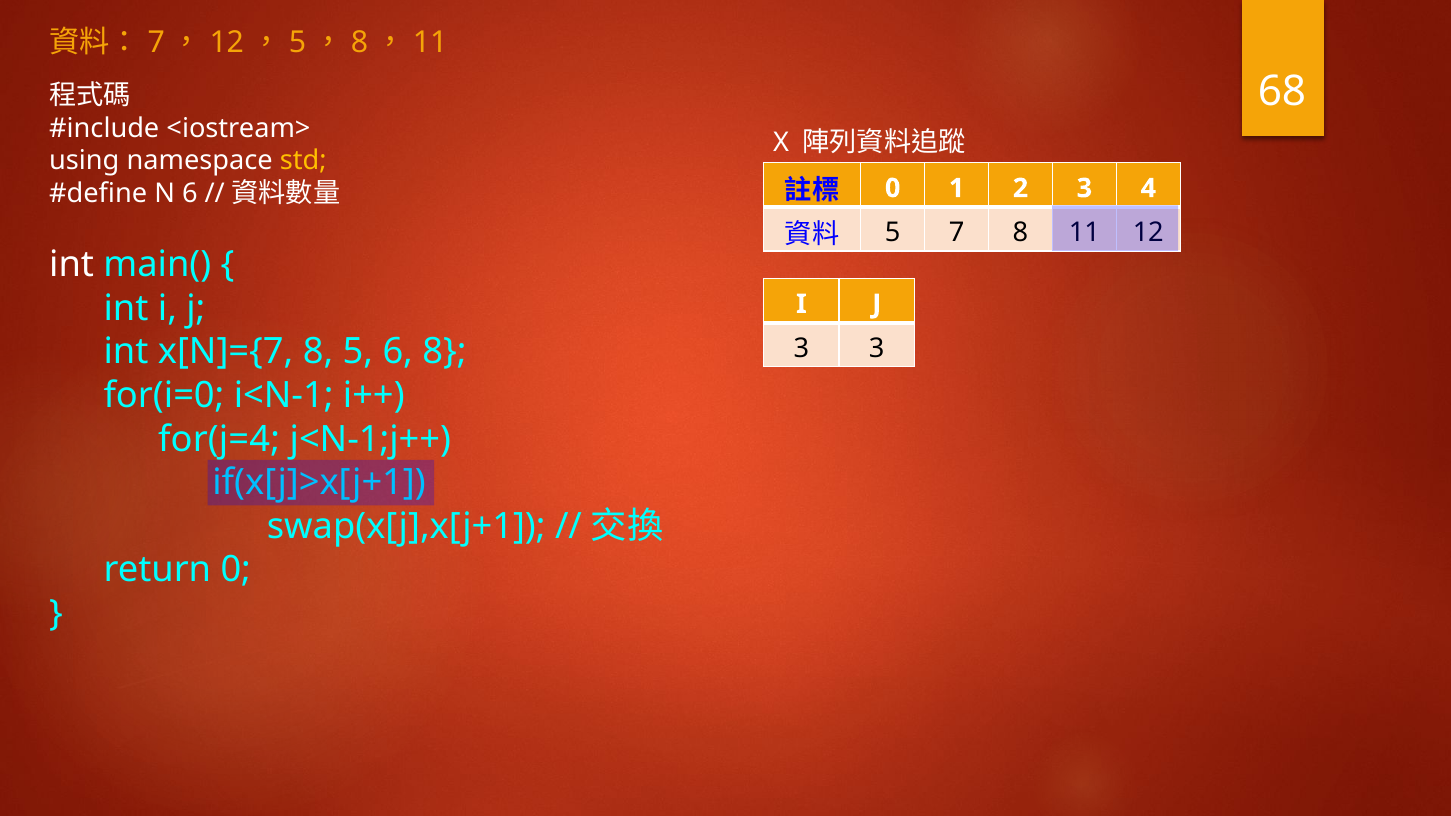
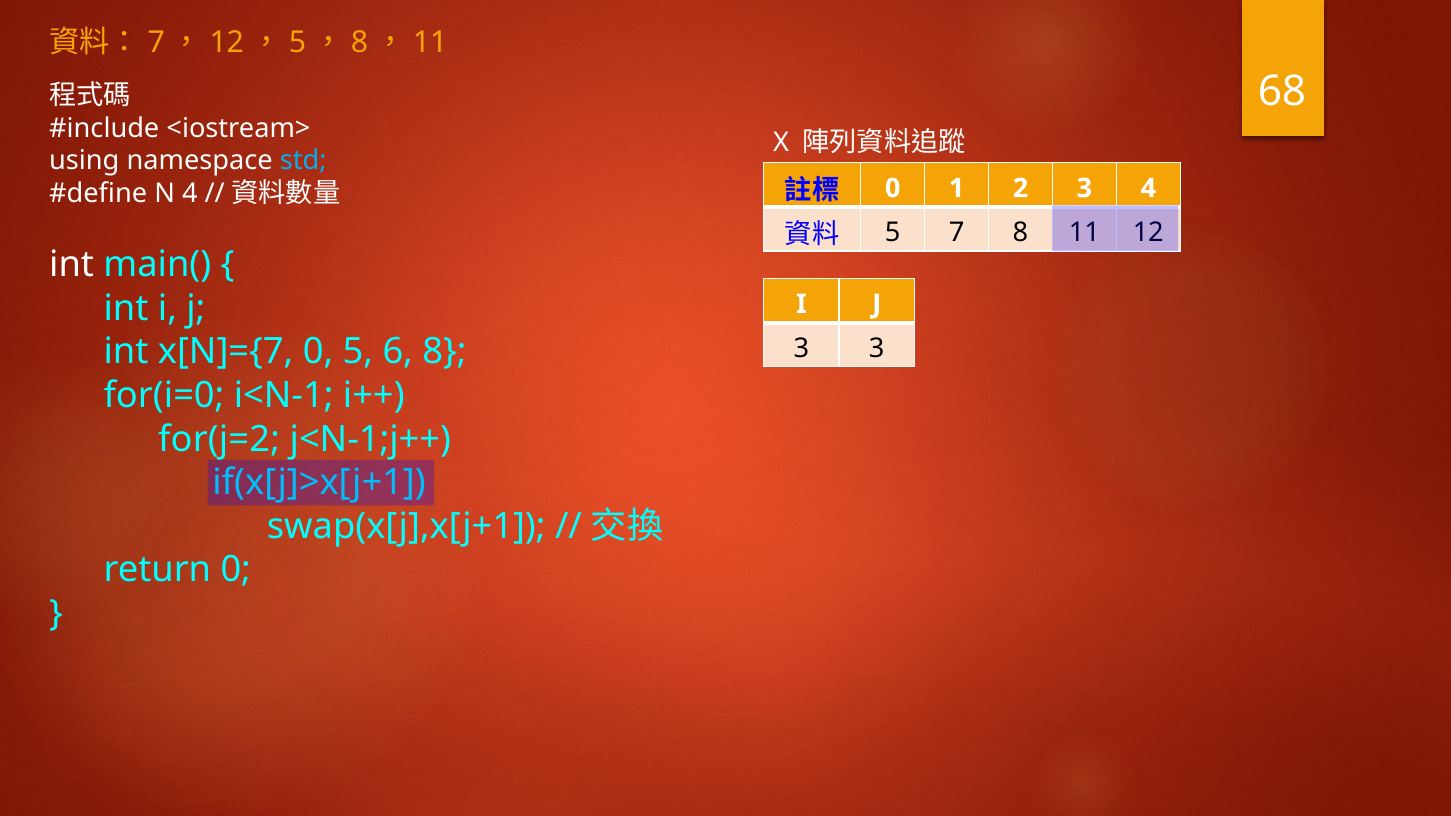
std colour: yellow -> light blue (303, 161)
N 6: 6 -> 4 (190, 194)
x[N]={7 8: 8 -> 0 (318, 352)
for(j=4: for(j=4 -> for(j=2 (219, 439)
